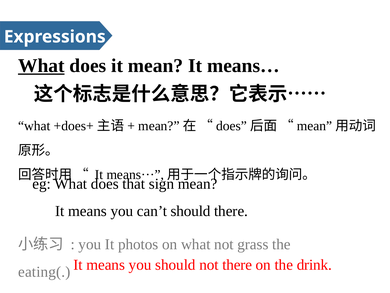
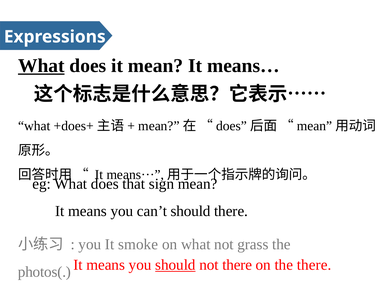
photos: photos -> smoke (138, 244)
should underline: none -> present (175, 264)
the drink: drink -> there (314, 264)
eating(: eating( -> photos( (44, 271)
